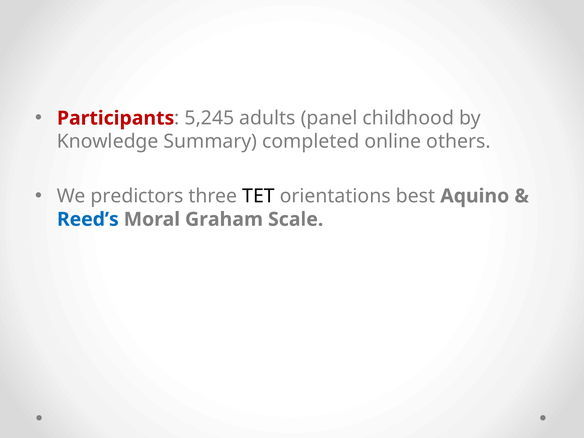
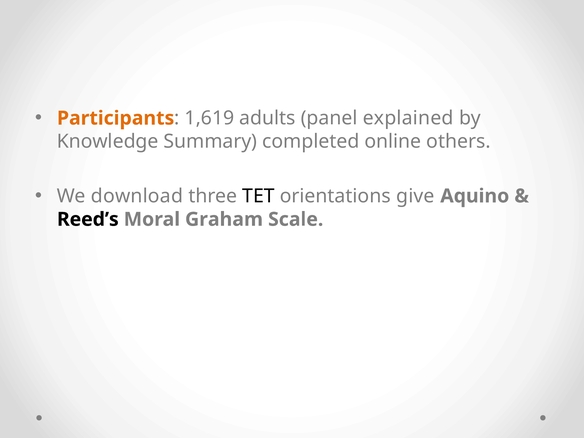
Participants colour: red -> orange (116, 118)
5,245: 5,245 -> 1,619 (209, 118)
childhood: childhood -> explained (408, 118)
predictors: predictors -> download (137, 196)
best: best -> give (415, 196)
Reed’s colour: blue -> black (88, 219)
